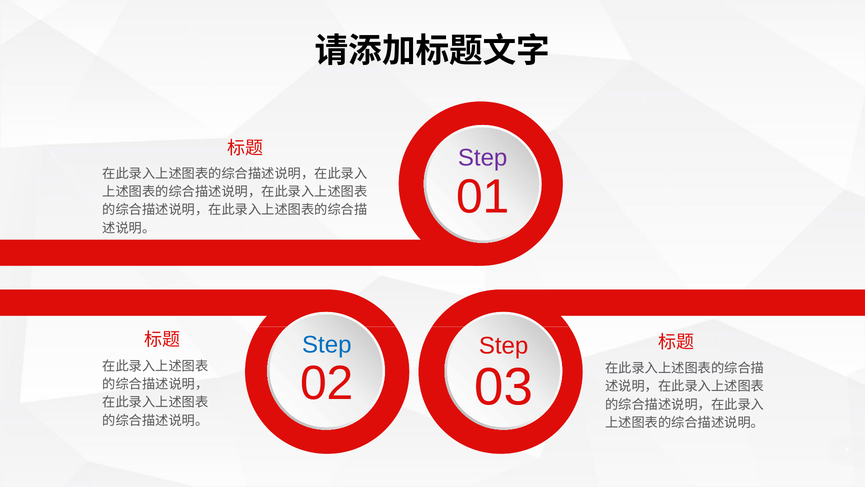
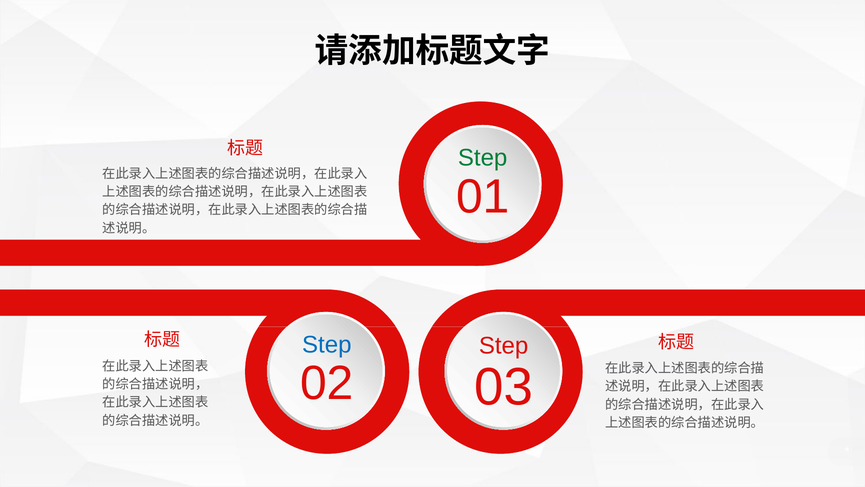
Step colour: purple -> green (483, 158)
